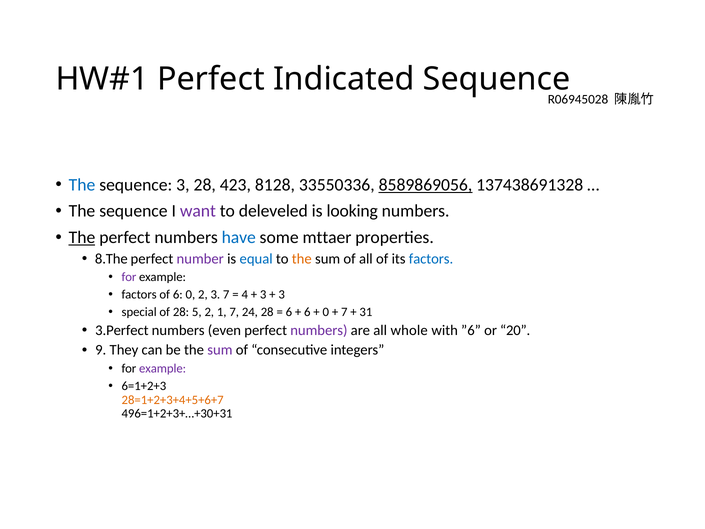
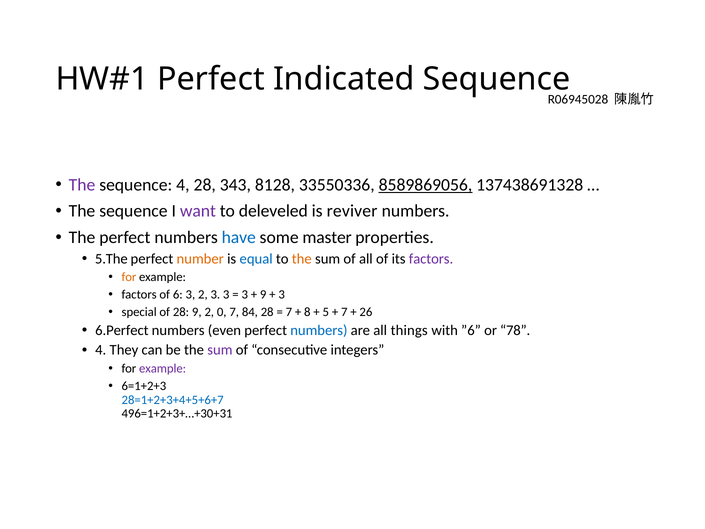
The colour: blue -> purple (82, 185)
sequence 3: 3 -> 4 (183, 185)
423: 423 -> 343 (235, 185)
looking: looking -> reviver (352, 211)
The underline: present -> none (82, 237)
mttaer: mttaer -> master (327, 237)
8.The: 8.The -> 5.The (111, 259)
number colour: purple -> orange (200, 259)
factors colour: blue -> purple (431, 259)
for colour: purple -> orange (129, 277)
6 0: 0 -> 3 (190, 295)
3 7: 7 -> 3 (226, 295)
4: 4 -> 3 (245, 295)
3: 3 -> 9 (263, 295)
28 5: 5 -> 9 (197, 312)
1: 1 -> 0 (222, 312)
24: 24 -> 84 (250, 312)
6: 6 -> 7 (289, 312)
6: 6 -> 8 (307, 312)
0: 0 -> 5 (326, 312)
31: 31 -> 26 (366, 312)
3.Perfect: 3.Perfect -> 6.Perfect (122, 330)
numbers colour: purple -> blue (319, 330)
whole: whole -> things (409, 330)
20: 20 -> 78 (515, 330)
9: 9 -> 4 (101, 350)
28=1+2+3+4+5+6+7 colour: orange -> blue (173, 400)
